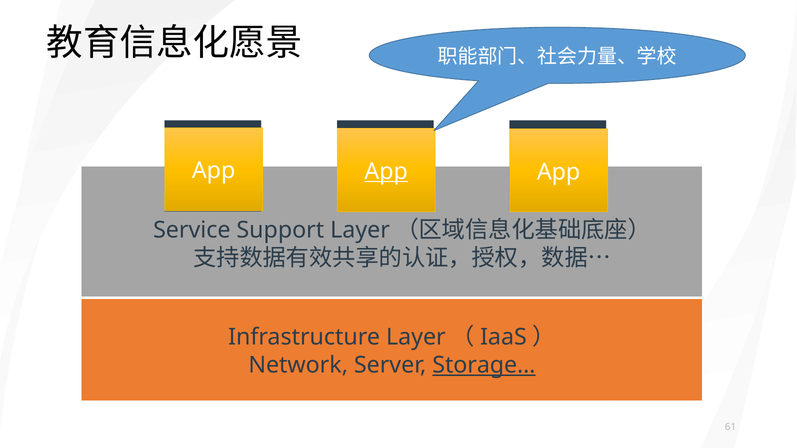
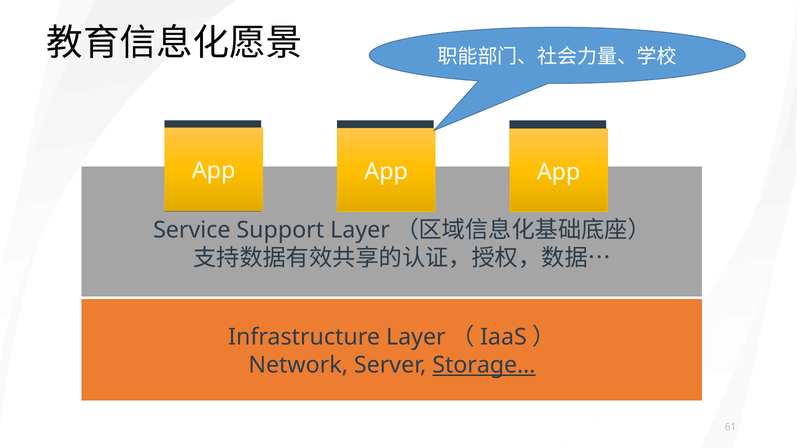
App underline: present -> none (386, 172)
